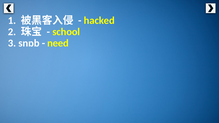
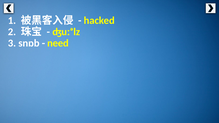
school: school -> ʤuːᵊlz (66, 32)
